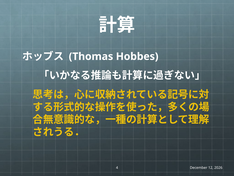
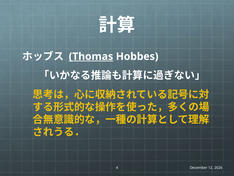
Thomas underline: none -> present (91, 56)
